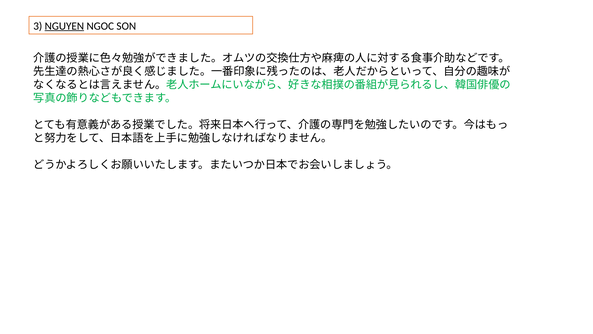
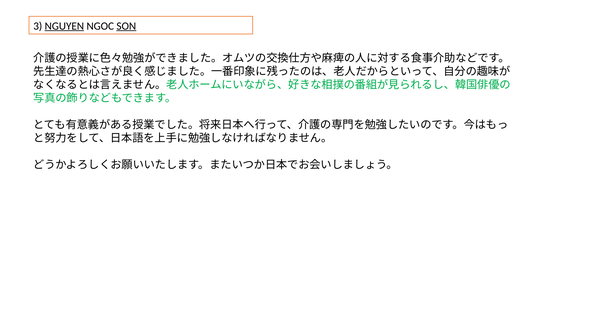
SON underline: none -> present (126, 26)
